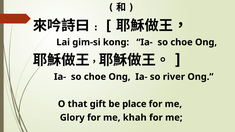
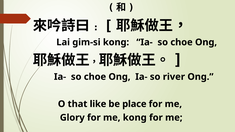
gift: gift -> like (98, 104)
me khah: khah -> kong (135, 118)
